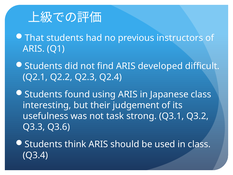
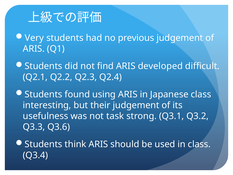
That: That -> Very (34, 38)
previous instructors: instructors -> judgement (180, 38)
